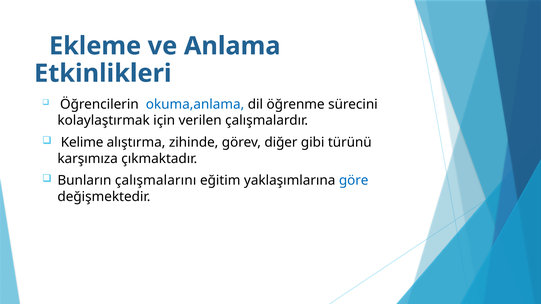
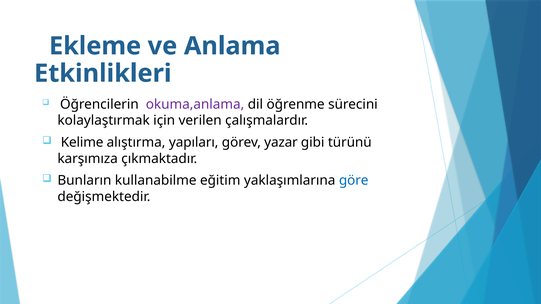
okuma,anlama colour: blue -> purple (195, 104)
zihinde: zihinde -> yapıları (194, 143)
diğer: diğer -> yazar (281, 143)
çalışmalarını: çalışmalarını -> kullanabilme (156, 181)
